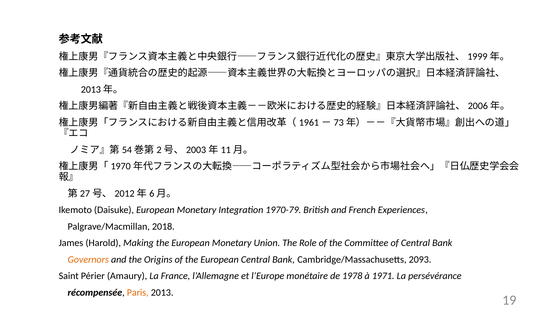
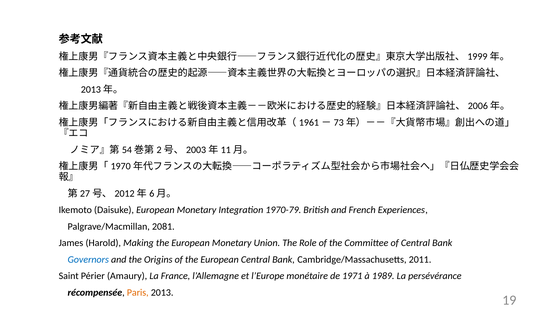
2018: 2018 -> 2081 (163, 227)
Governors colour: orange -> blue (88, 260)
2093: 2093 -> 2011 (420, 260)
1978: 1978 -> 1971 (352, 276)
1971: 1971 -> 1989 (383, 276)
